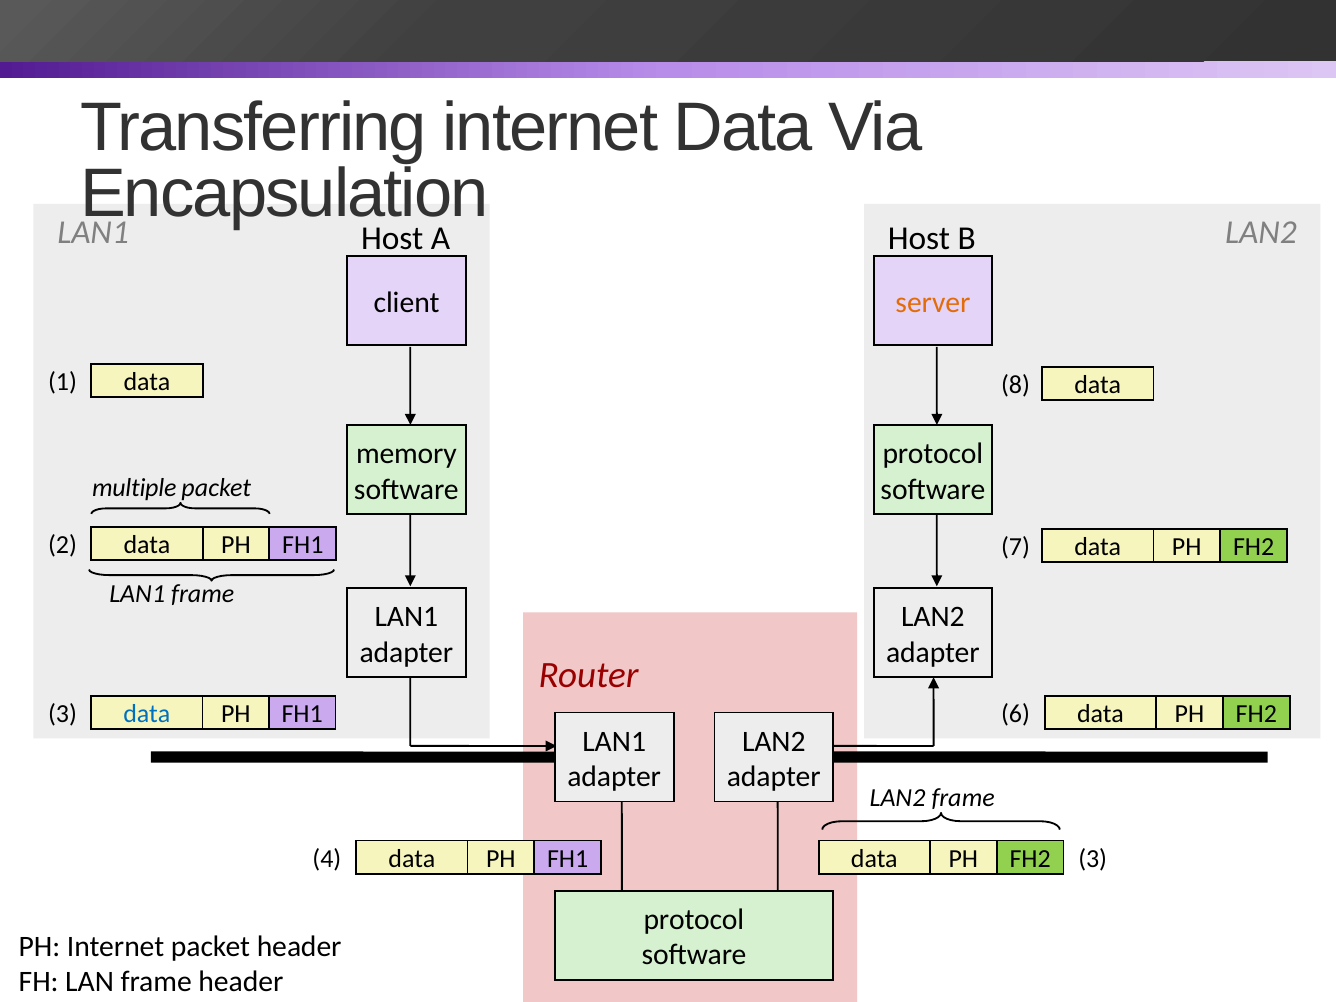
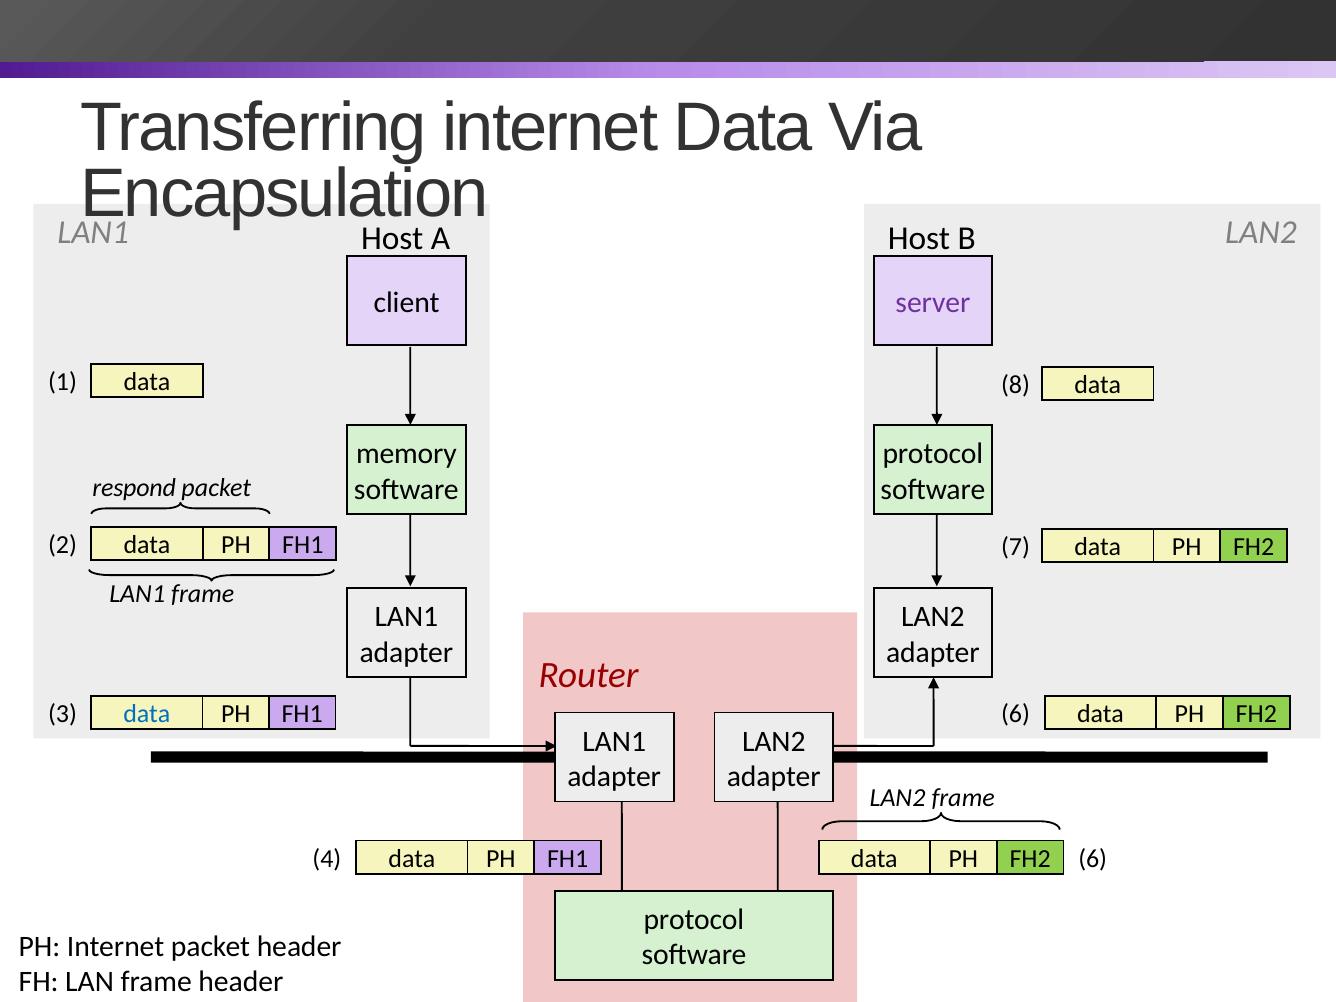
server colour: orange -> purple (933, 303)
multiple: multiple -> respond (134, 488)
3: 3 -> 6 (1093, 859)
